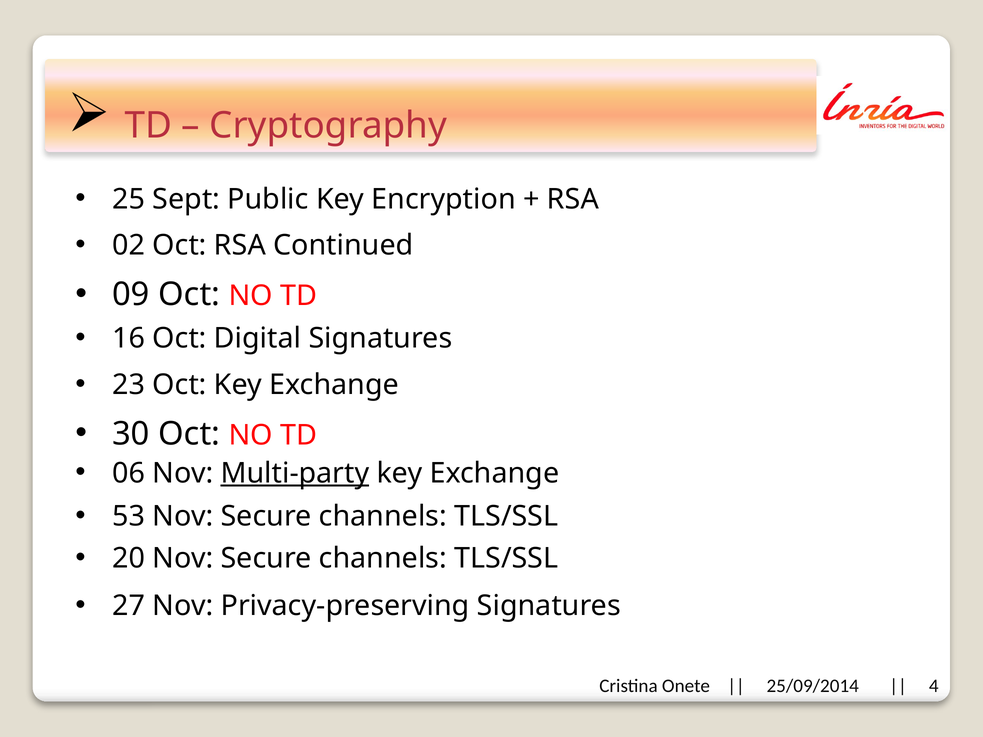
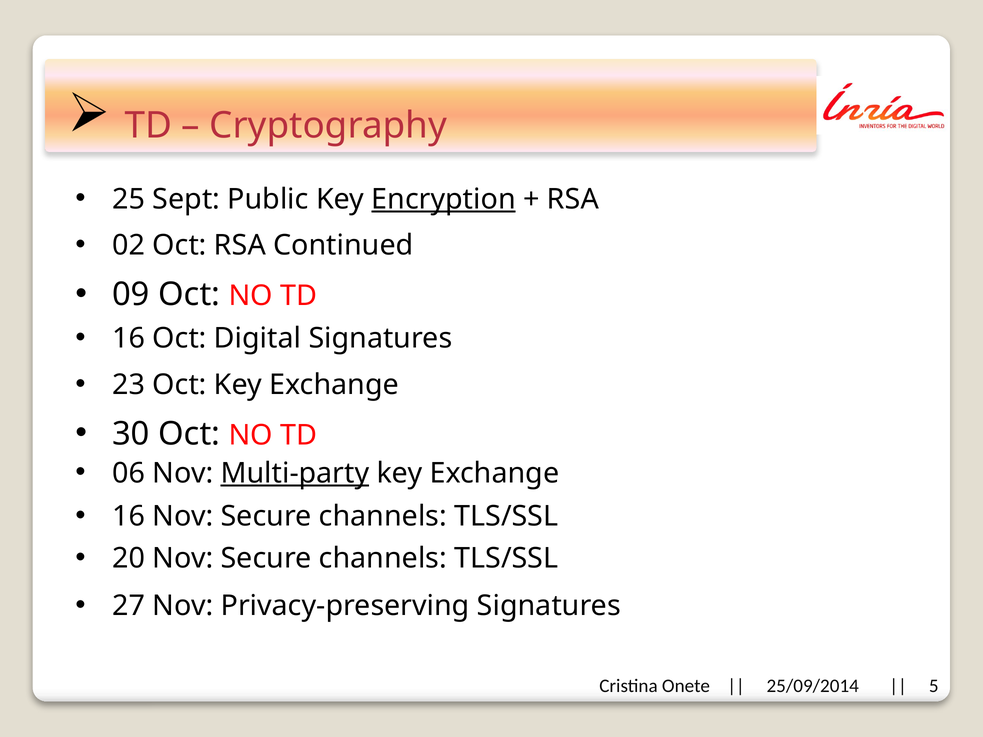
Encryption underline: none -> present (444, 199)
53: 53 -> 16 (129, 517)
4: 4 -> 5 (934, 686)
